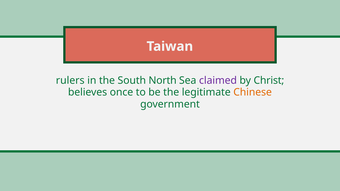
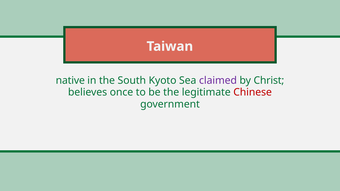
rulers: rulers -> native (70, 81)
North: North -> Kyoto (163, 81)
Chinese colour: orange -> red (253, 92)
